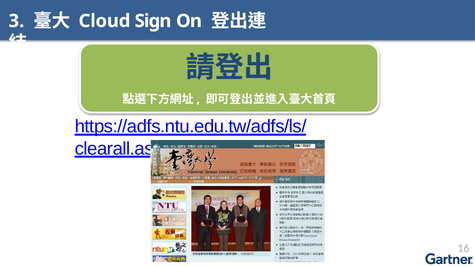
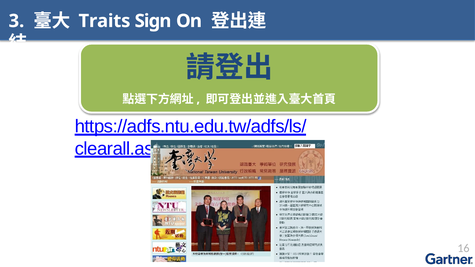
Cloud: Cloud -> Traits (104, 21)
